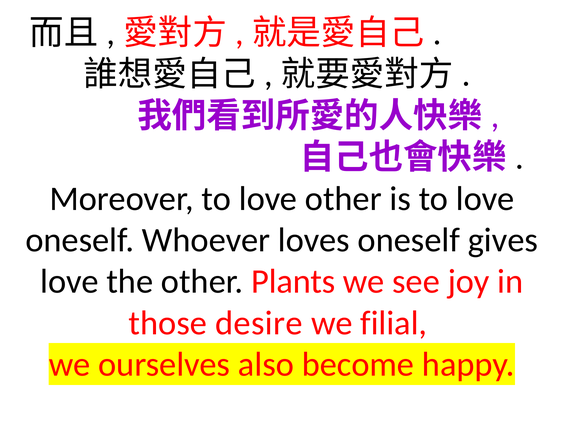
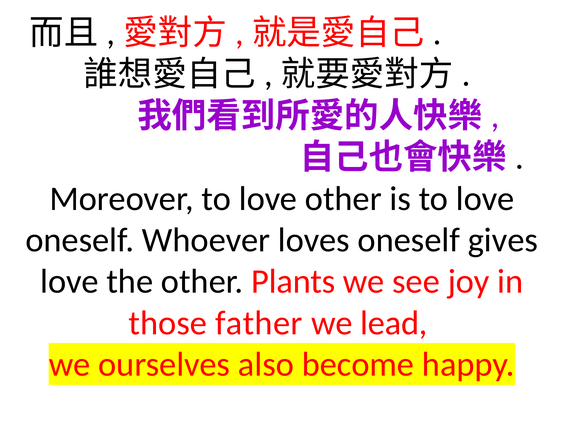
desire: desire -> father (259, 323)
filial: filial -> lead (394, 323)
